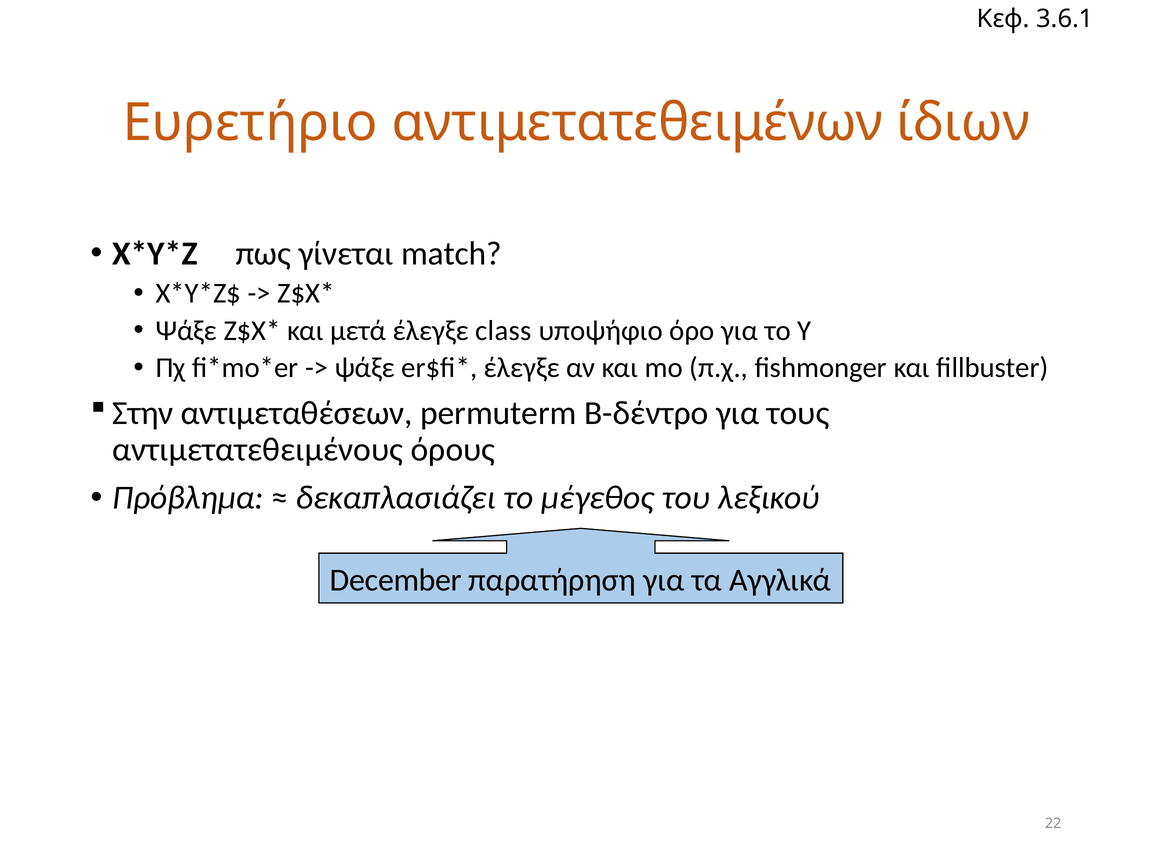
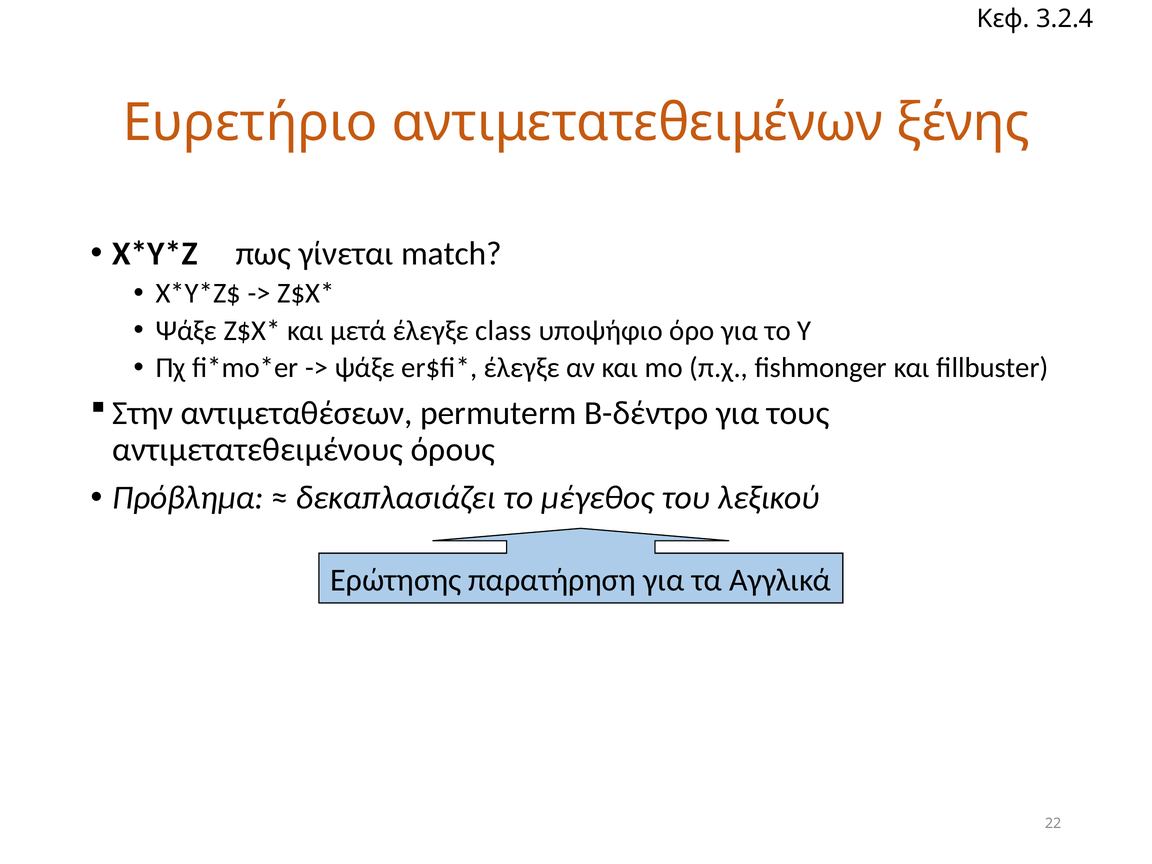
3.6.1: 3.6.1 -> 3.2.4 (1065, 19)
ίδιων: ίδιων -> ξένης (963, 123)
December: December -> Ερώτησης (396, 580)
